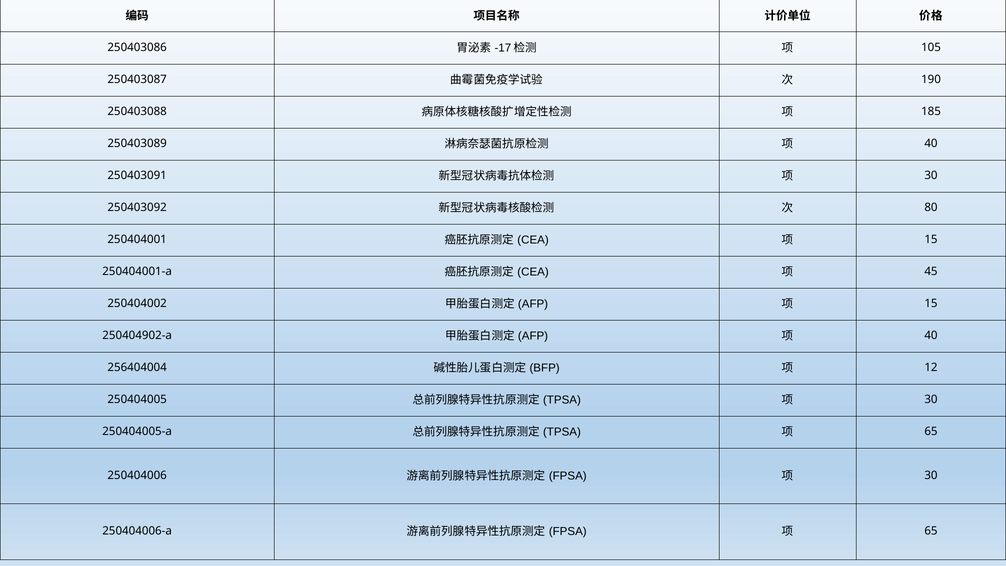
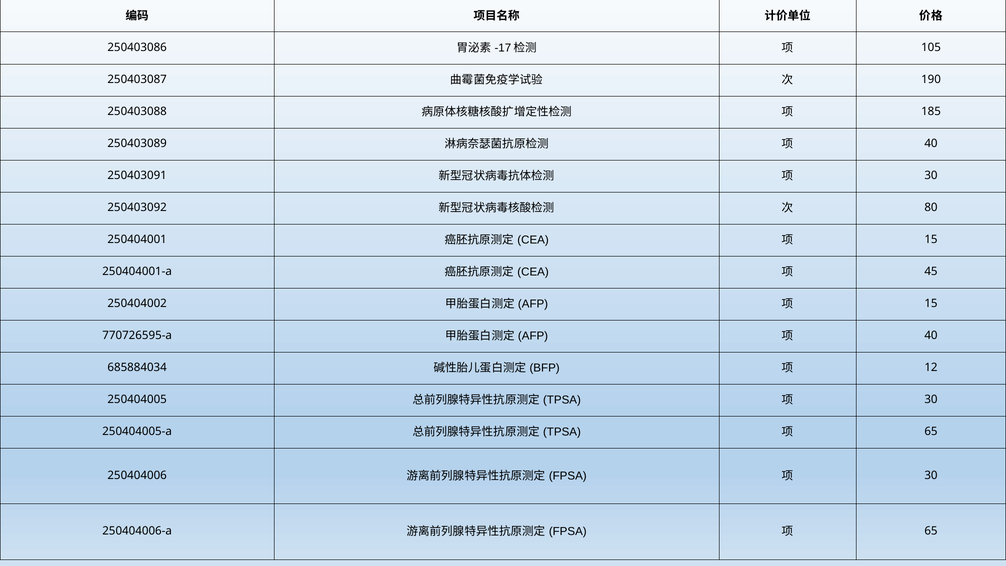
250404902-a: 250404902-a -> 770726595-a (137, 335)
256404004: 256404004 -> 685884034 (137, 367)
